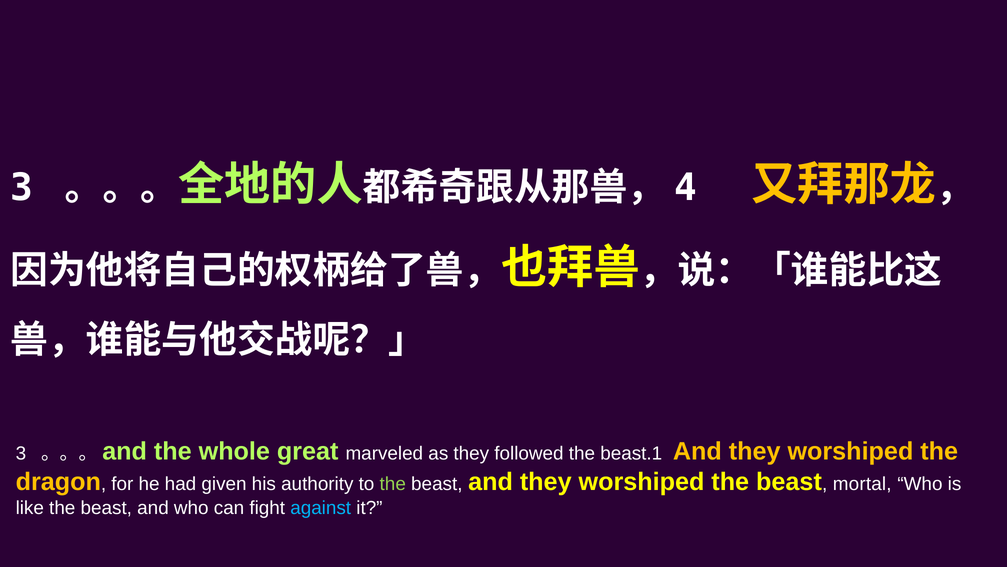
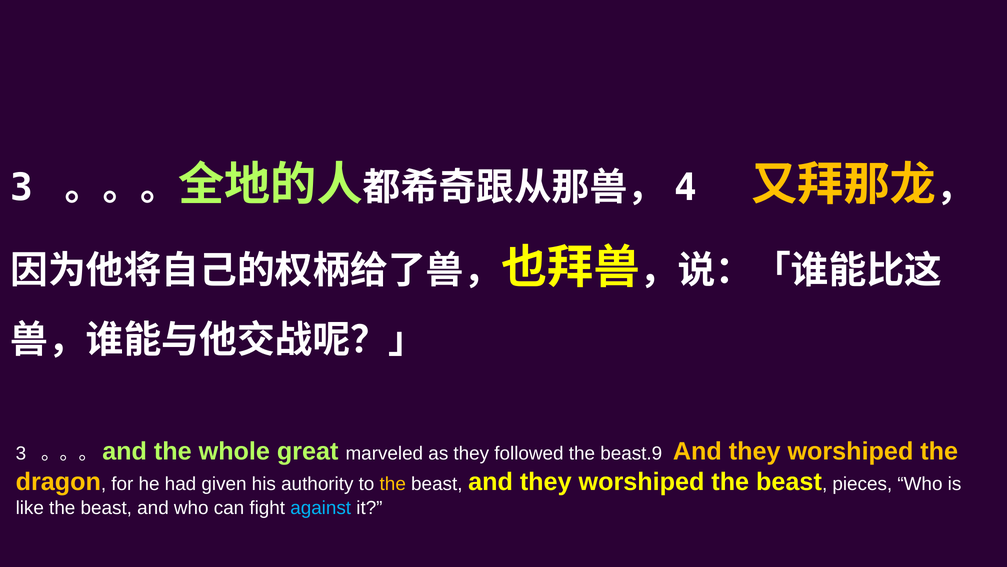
beast.1: beast.1 -> beast.9 (631, 453)
the colour: light green -> yellow (393, 483)
mortal: mortal -> pieces (862, 483)
